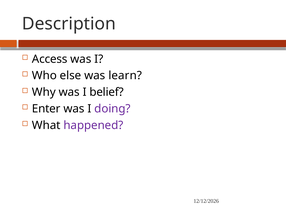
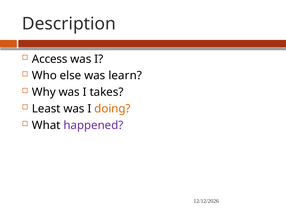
belief: belief -> takes (107, 92)
Enter: Enter -> Least (46, 109)
doing colour: purple -> orange (112, 109)
